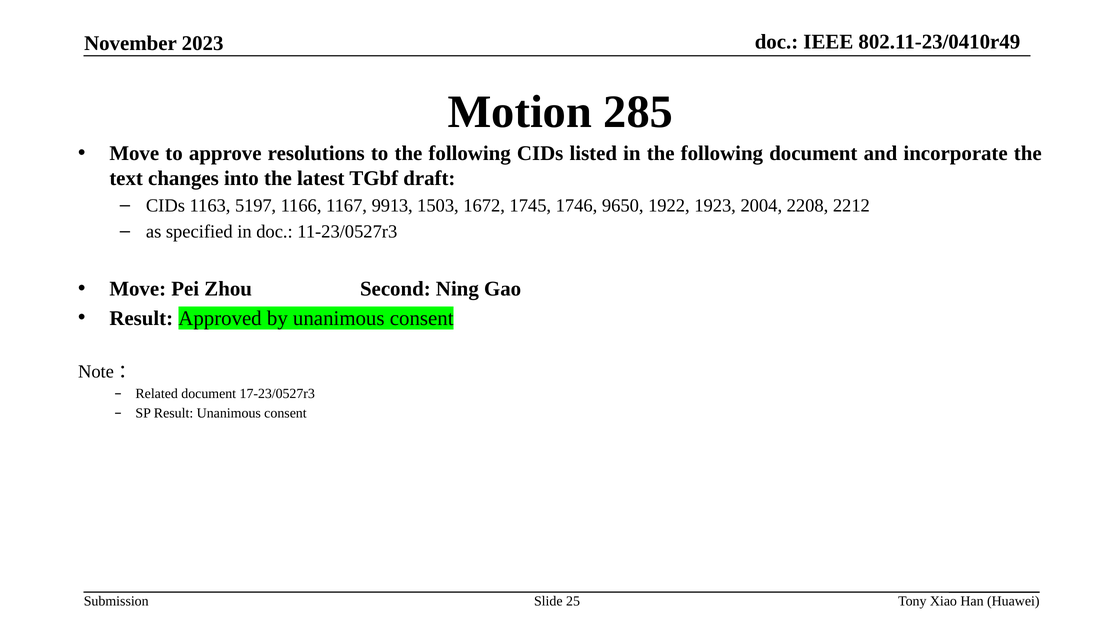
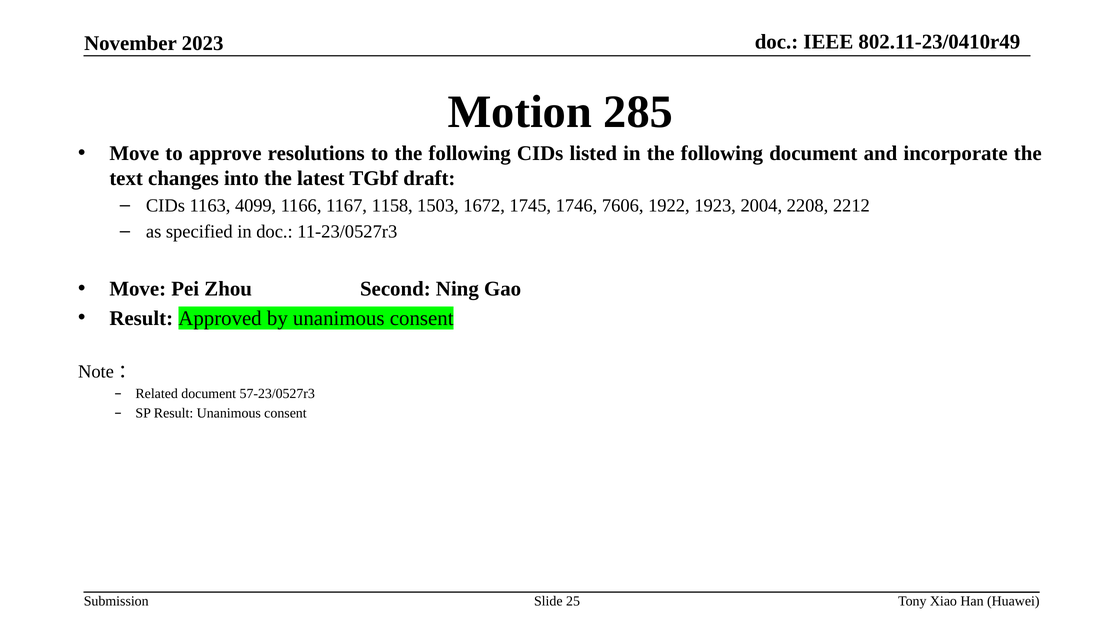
5197: 5197 -> 4099 (256, 206)
9913: 9913 -> 1158 (392, 206)
9650: 9650 -> 7606 (623, 206)
17-23/0527r3: 17-23/0527r3 -> 57-23/0527r3 (277, 393)
